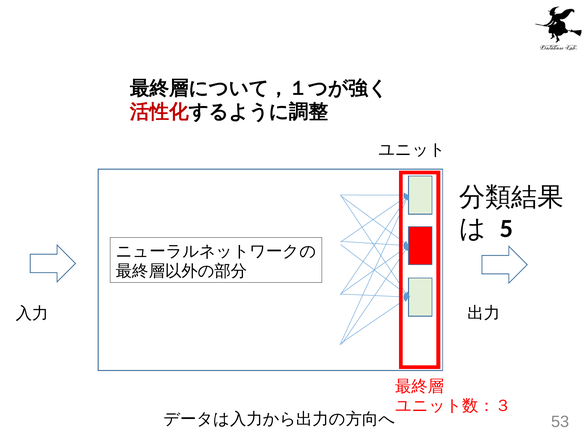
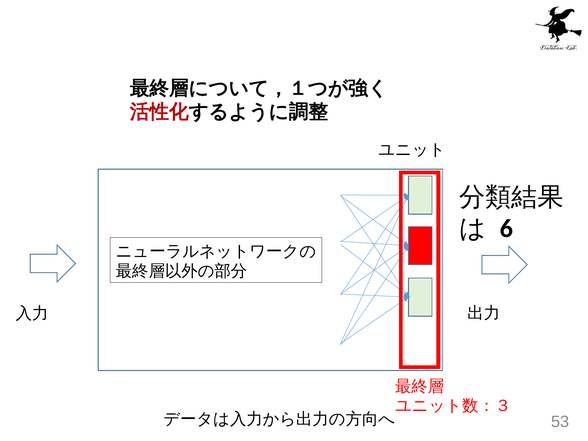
5: 5 -> 6 (506, 229)
